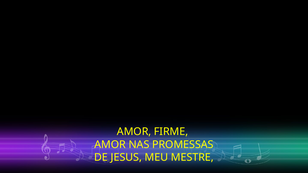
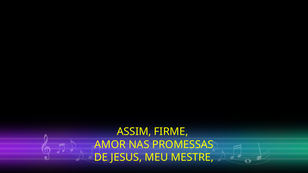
AMOR: AMOR -> ASSIM (134, 132)
